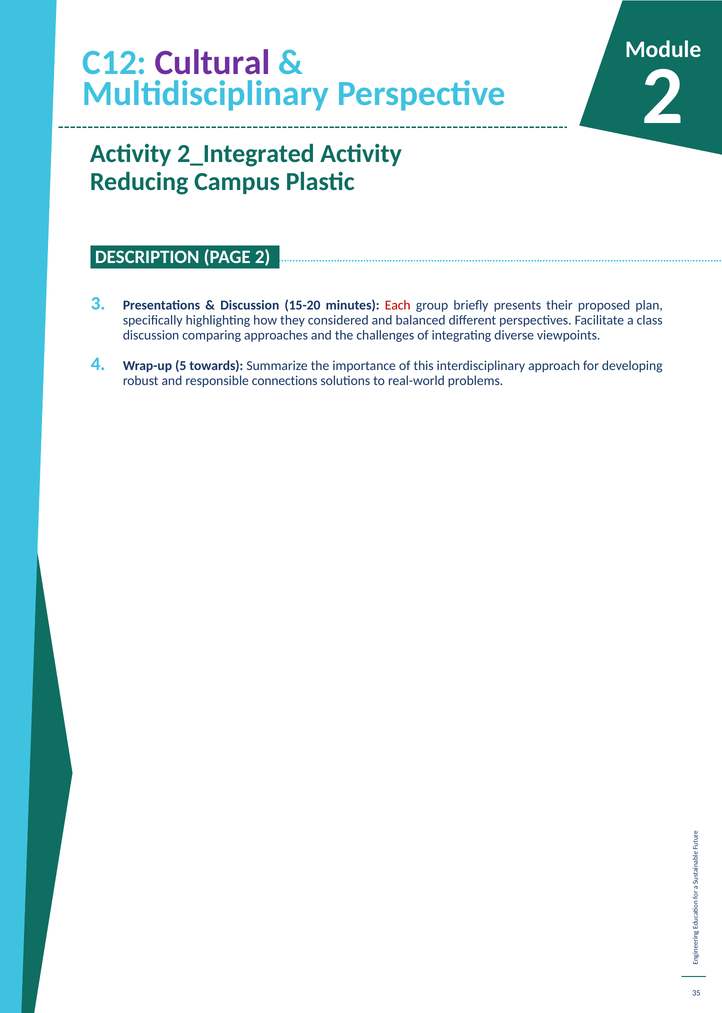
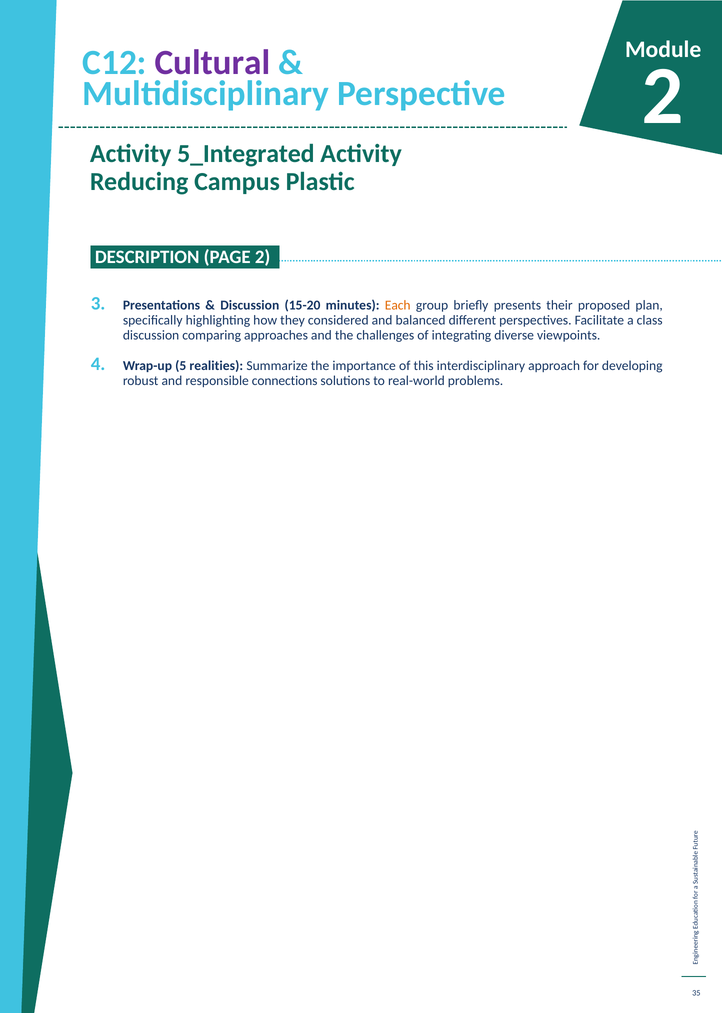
2_Integrated: 2_Integrated -> 5_Integrated (246, 153)
Each colour: red -> orange (398, 305)
towards: towards -> realities (216, 365)
